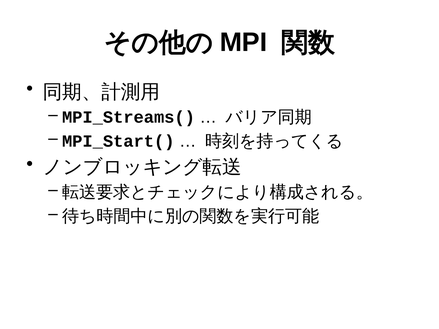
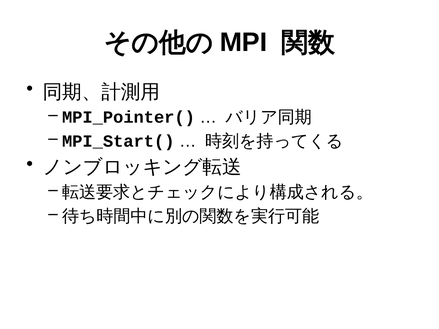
MPI_Streams(: MPI_Streams( -> MPI_Pointer( (128, 117)
